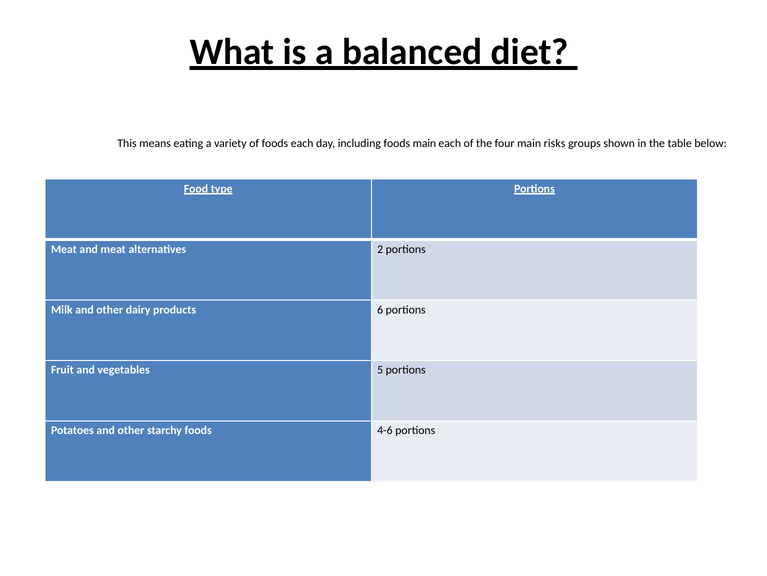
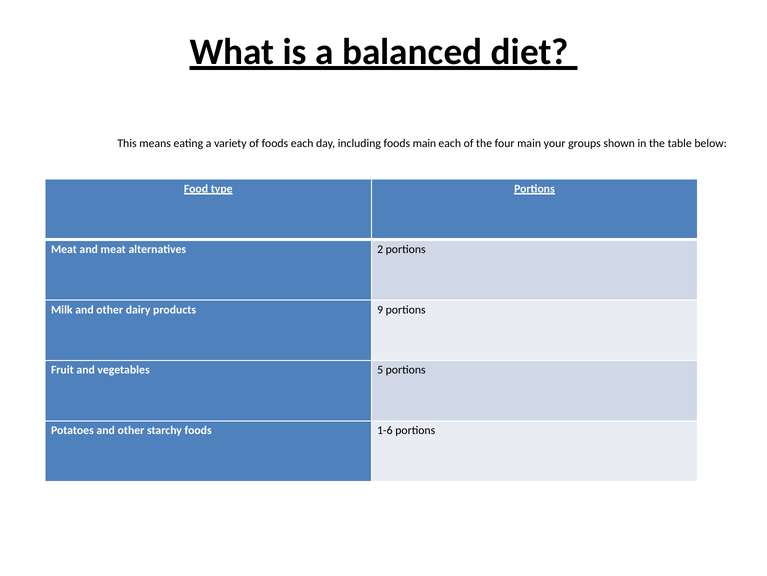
risks: risks -> your (555, 143)
6: 6 -> 9 (380, 309)
4-6: 4-6 -> 1-6 (385, 430)
